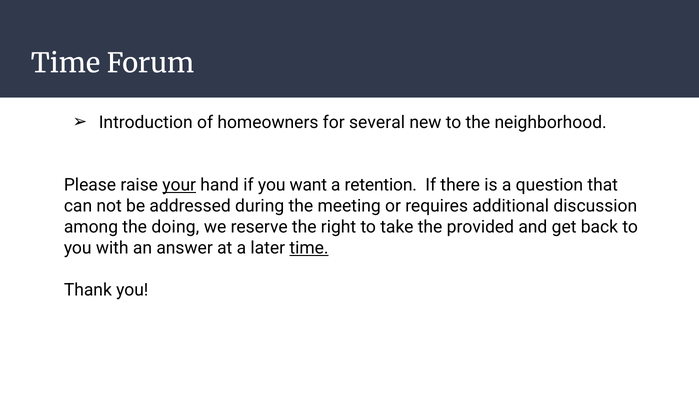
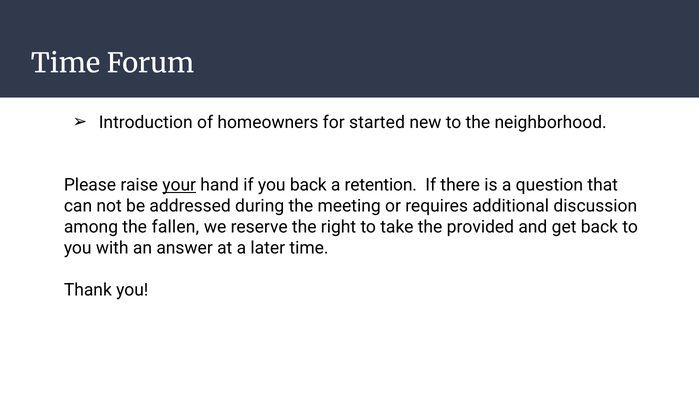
several: several -> started (377, 122)
you want: want -> back (308, 185)
doing: doing -> fallen (175, 227)
time underline: present -> none (309, 248)
